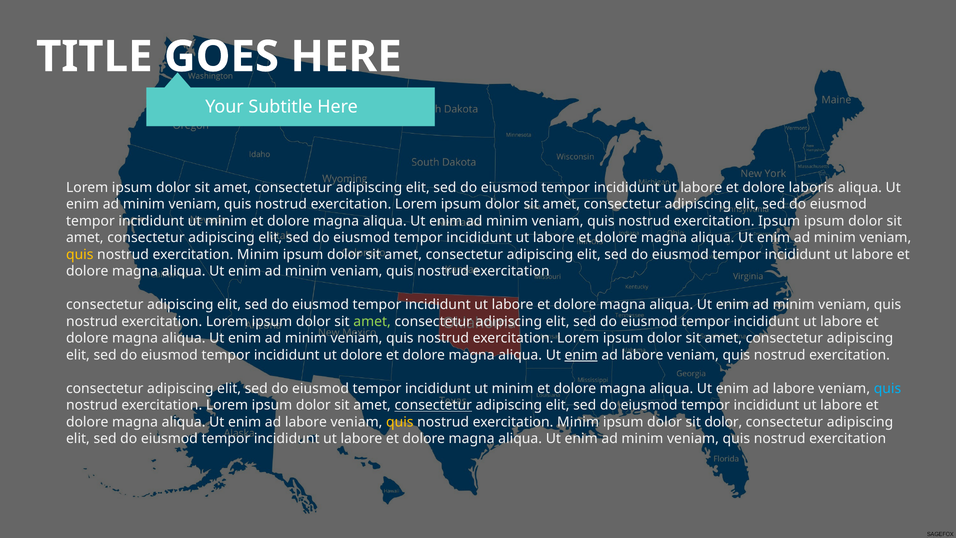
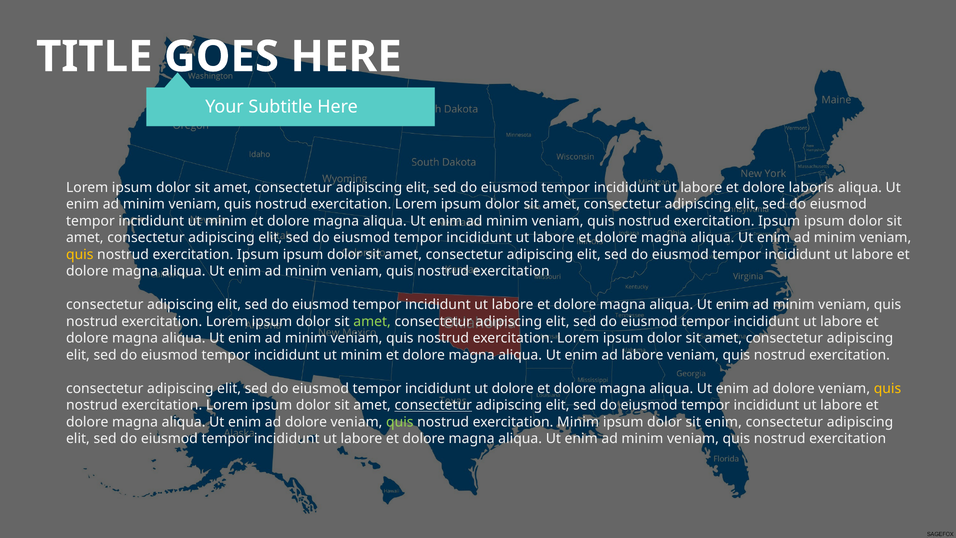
Minim: Minim -> Ipsum (258, 254)
dolore: dolore -> minim (361, 355)
enim underline: present -> none (581, 355)
minim: minim -> dolore (513, 388)
labore: labore -> dolore (794, 388)
quis colour: light blue -> yellow (888, 388)
labore: labore -> dolore (306, 422)
quis colour: yellow -> light green (400, 422)
sit dolor: dolor -> enim (723, 422)
